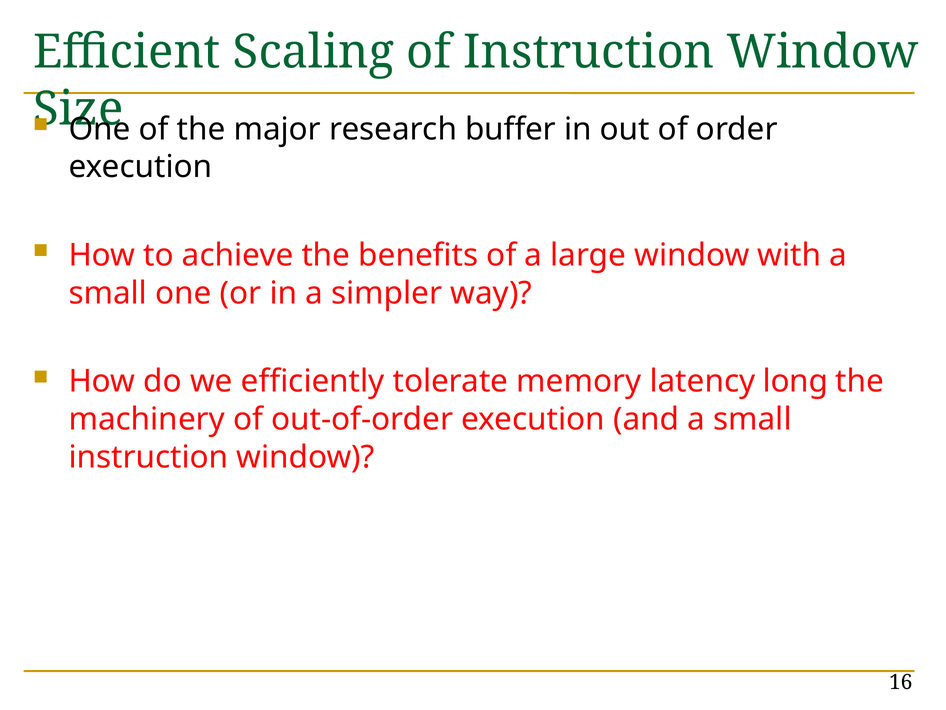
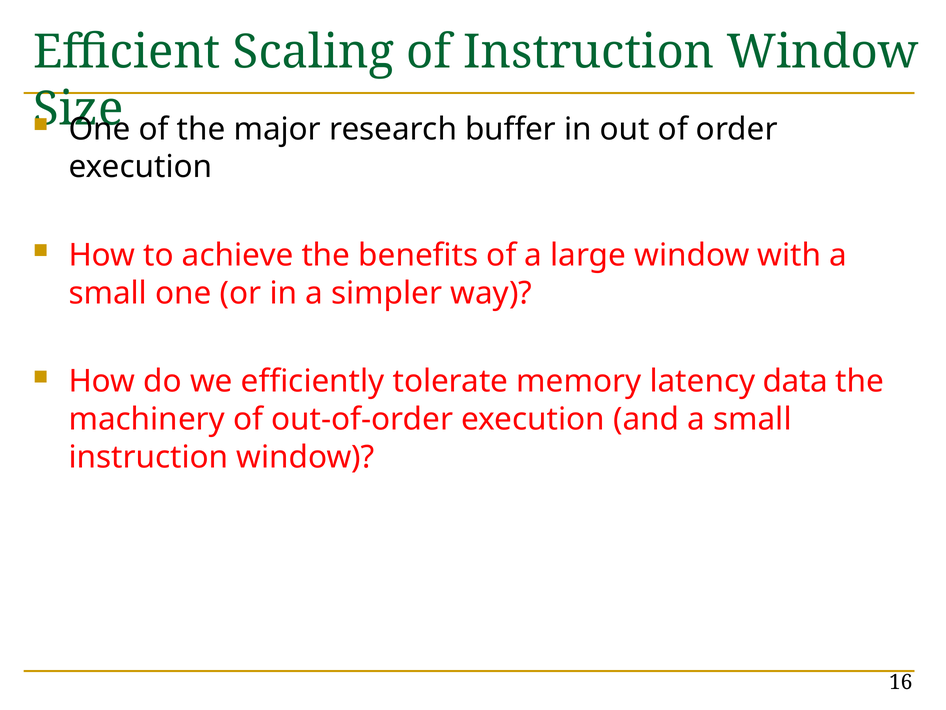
long: long -> data (795, 381)
